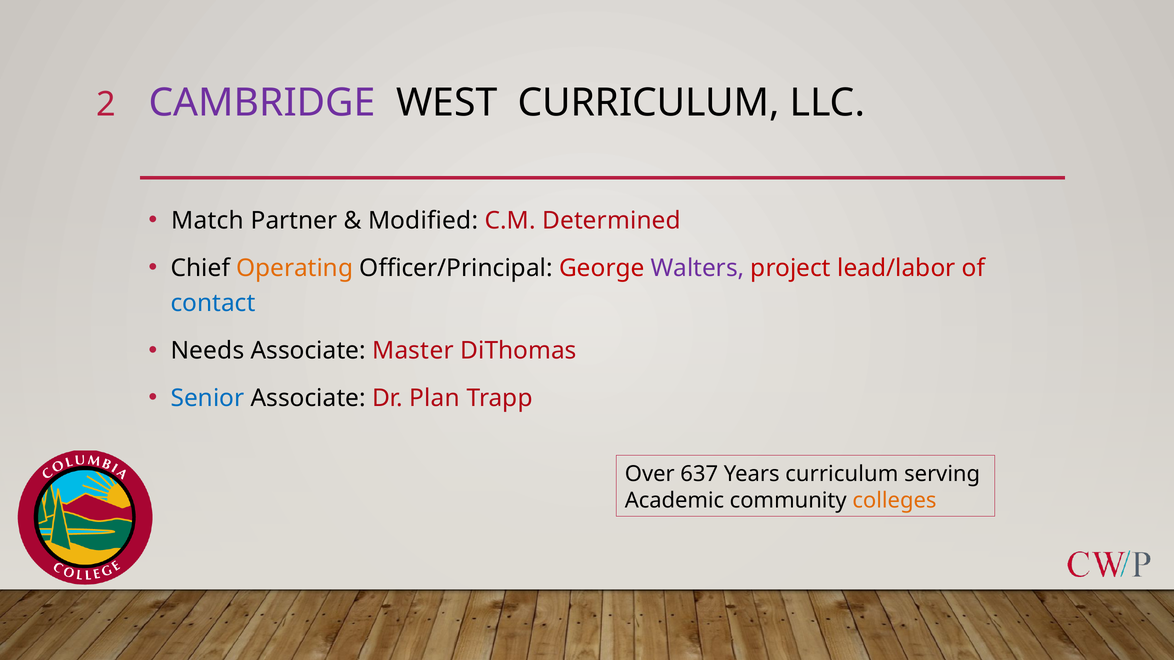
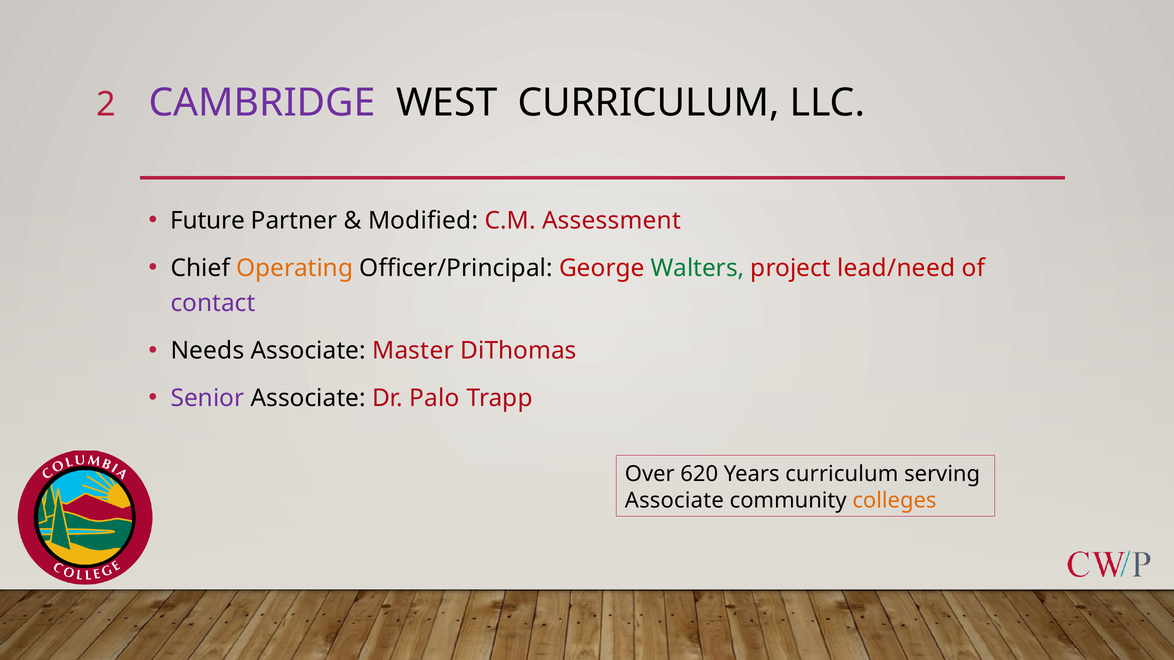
Match: Match -> Future (208, 221)
Determined: Determined -> Assessment (611, 221)
Walters colour: purple -> green (698, 268)
lead/labor: lead/labor -> lead/need (896, 268)
contact colour: blue -> purple (213, 304)
Senior colour: blue -> purple (208, 399)
Plan: Plan -> Palo (435, 399)
637: 637 -> 620 (699, 474)
Academic: Academic -> Associate (674, 501)
